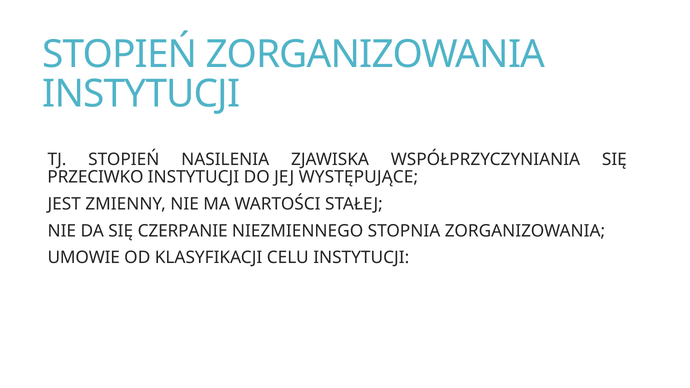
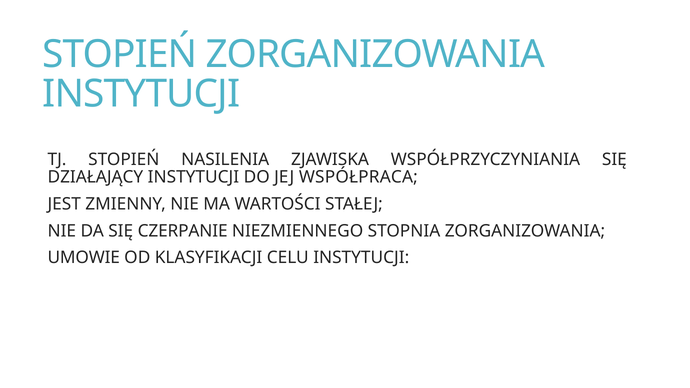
PRZECIWKO: PRZECIWKO -> DZIAŁAJĄCY (95, 177)
WYSTĘPUJĄCE: WYSTĘPUJĄCE -> WSPÓŁPRACA (358, 177)
